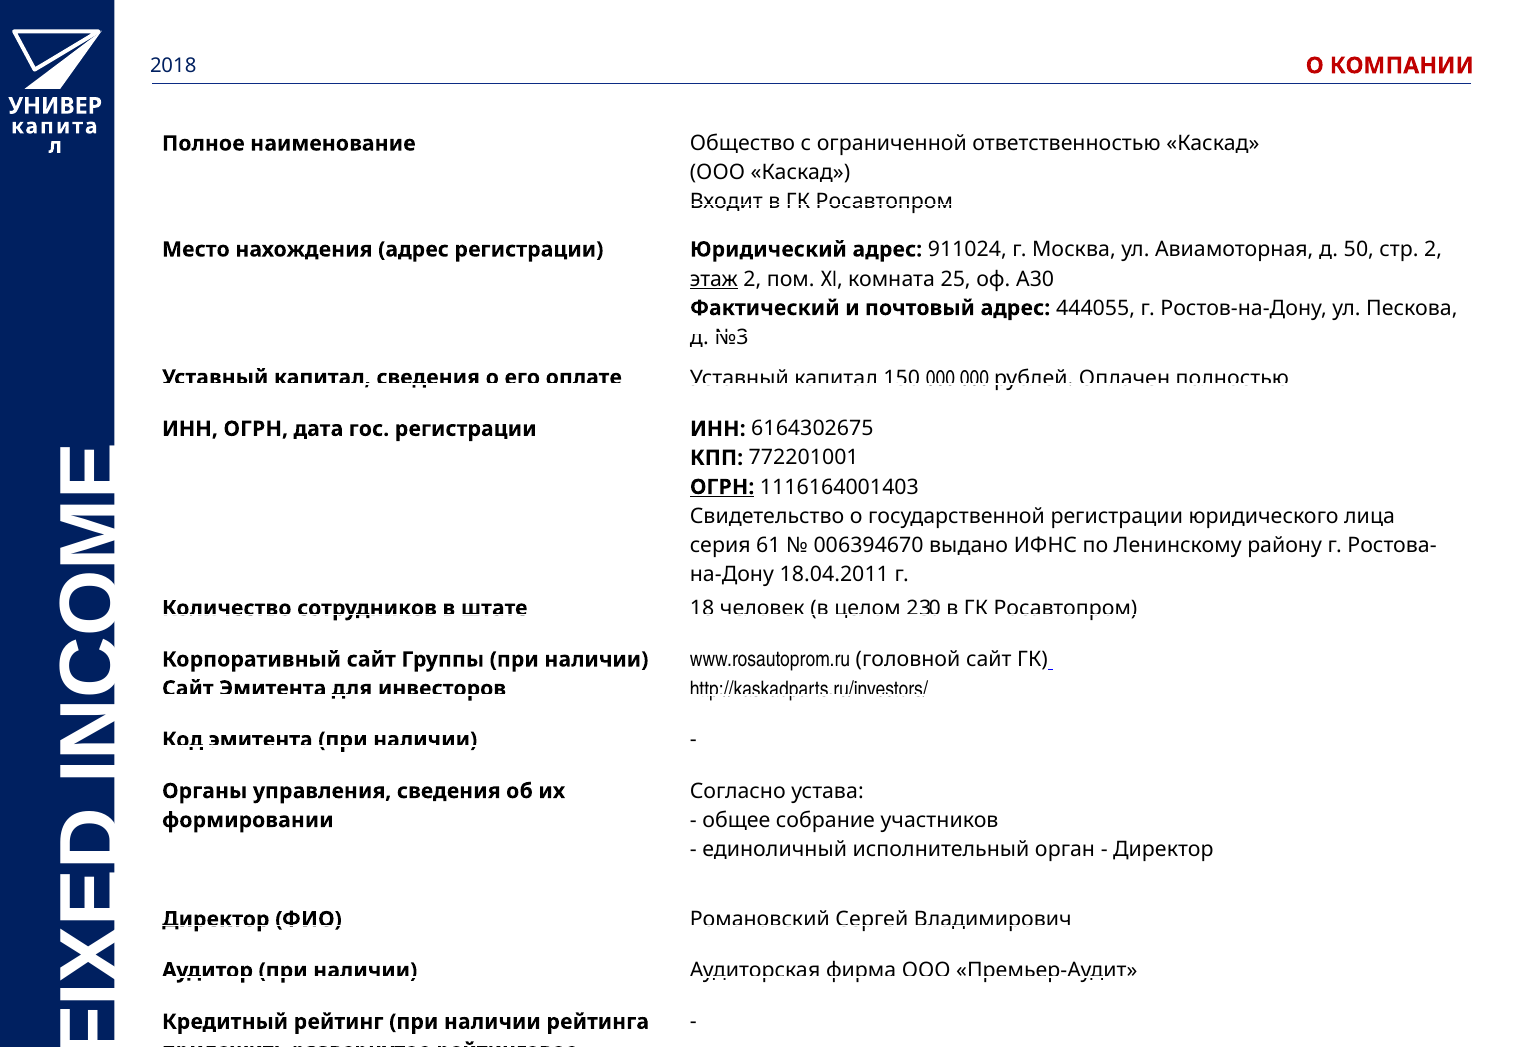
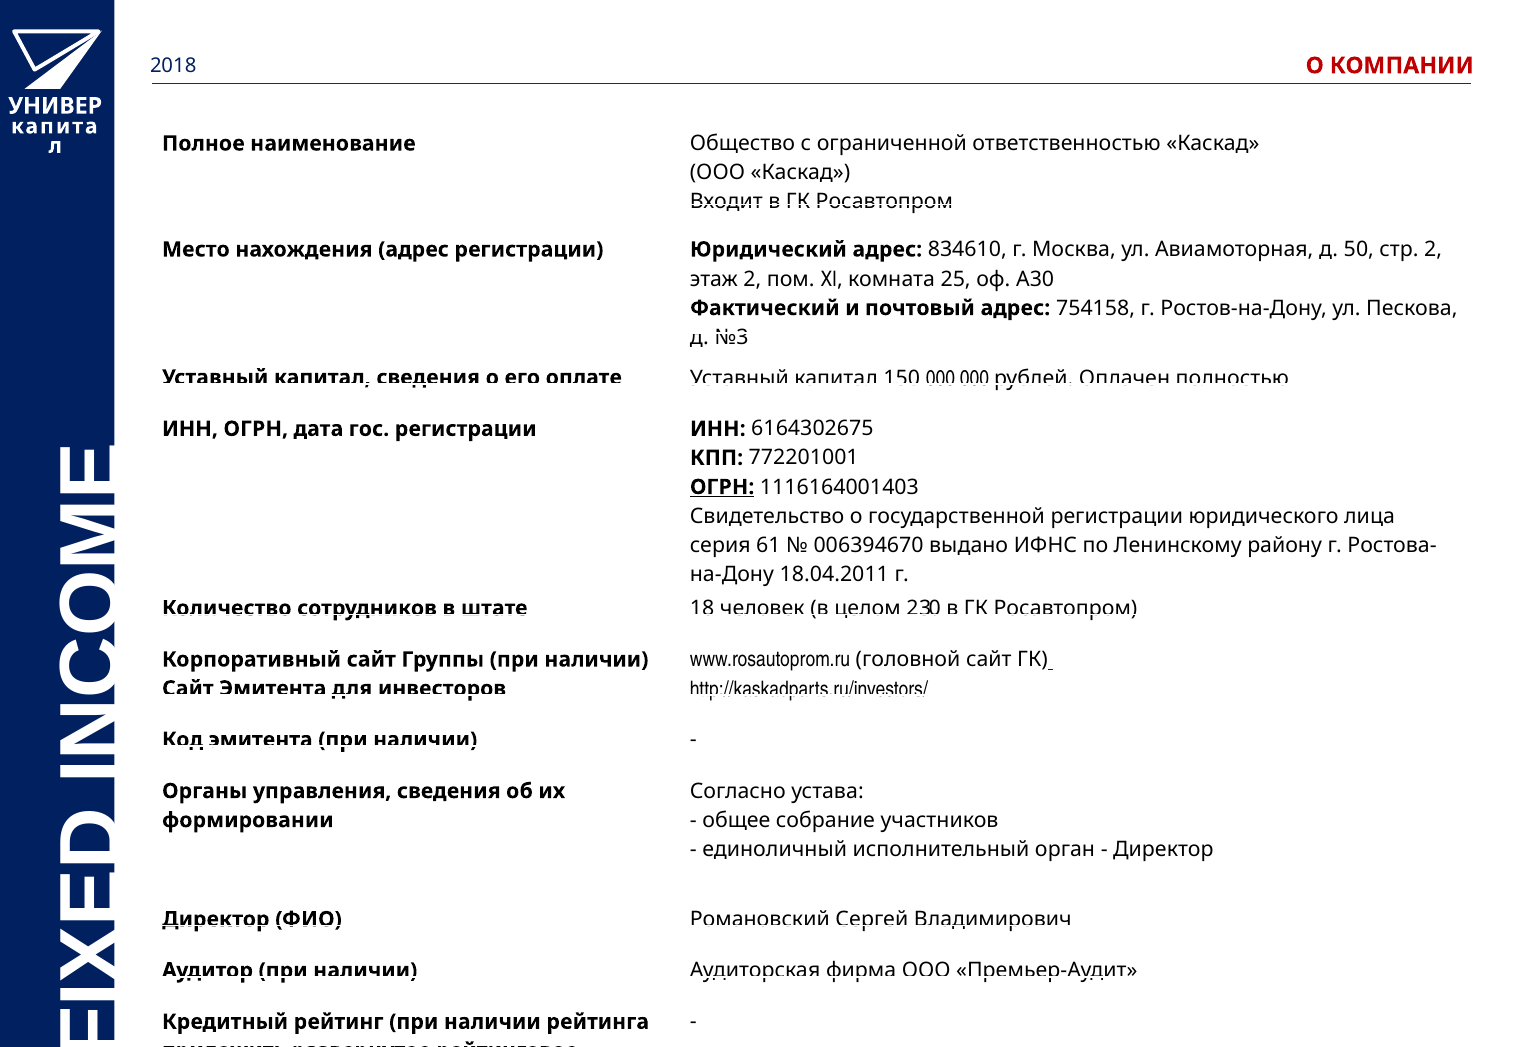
911024: 911024 -> 834610 (967, 250)
этаж underline: present -> none (714, 279)
444055: 444055 -> 754158 (1096, 308)
